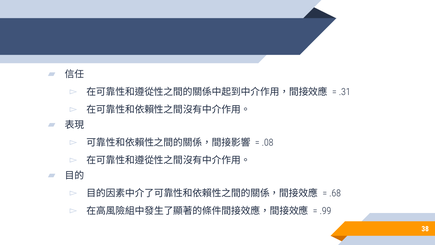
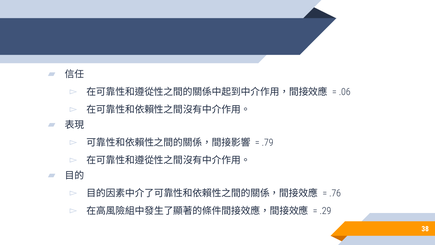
.31: .31 -> .06 (345, 92)
.08: .08 -> .79 (268, 142)
.68: .68 -> .76 (335, 193)
.99: .99 -> .29 (325, 211)
